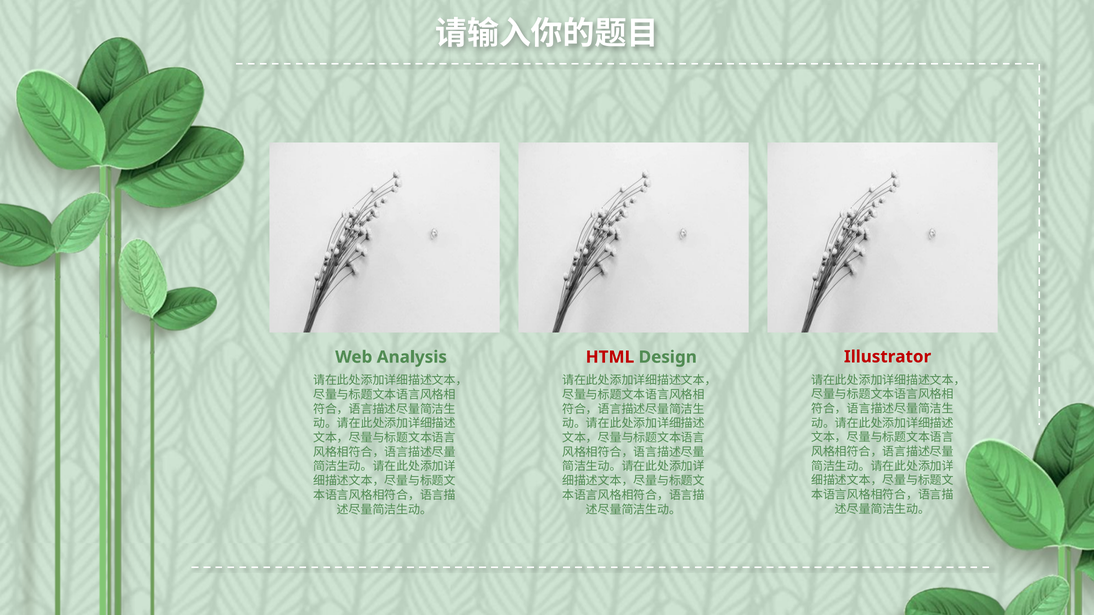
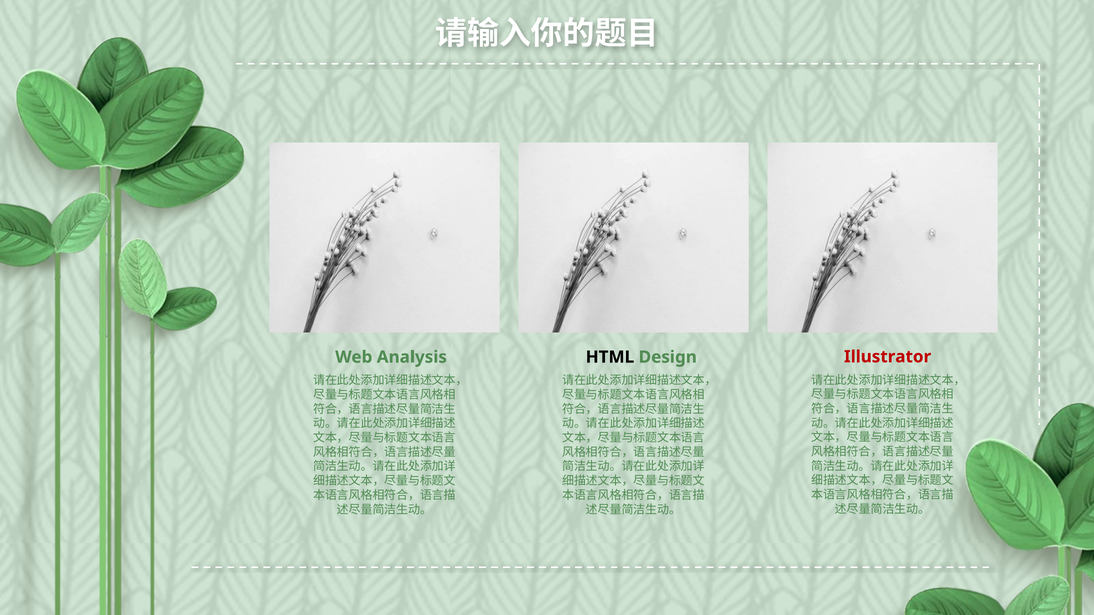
HTML colour: red -> black (610, 357)
